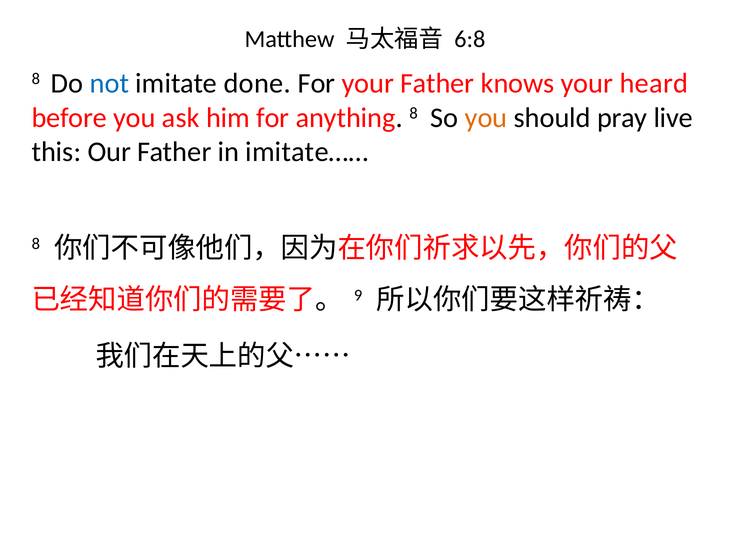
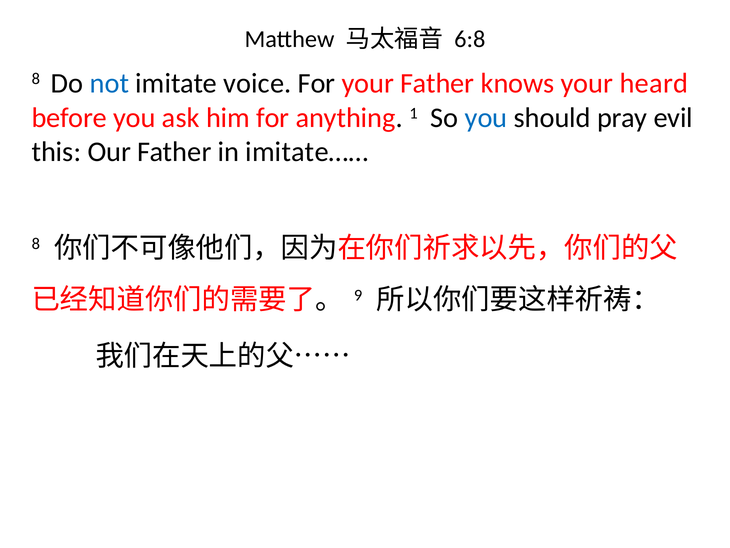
done: done -> voice (257, 84)
anything 8: 8 -> 1 (414, 113)
you colour: orange -> blue (486, 118)
live: live -> evil (673, 118)
